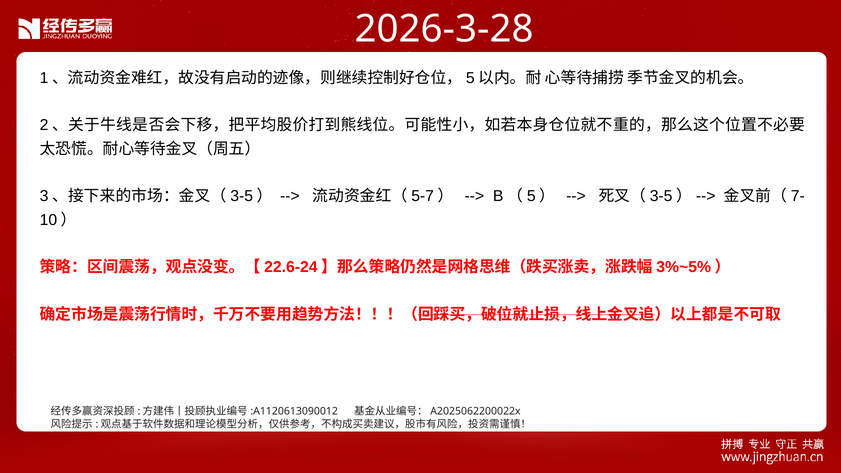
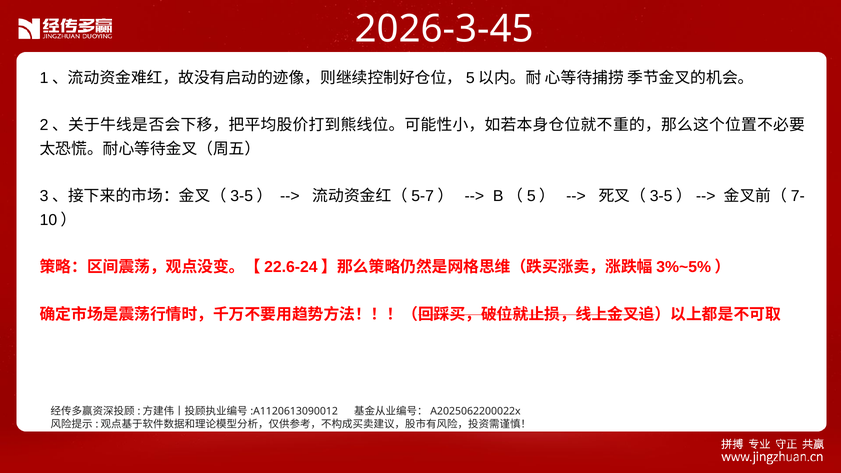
2026-3-28: 2026-3-28 -> 2026-3-45 (444, 29)
